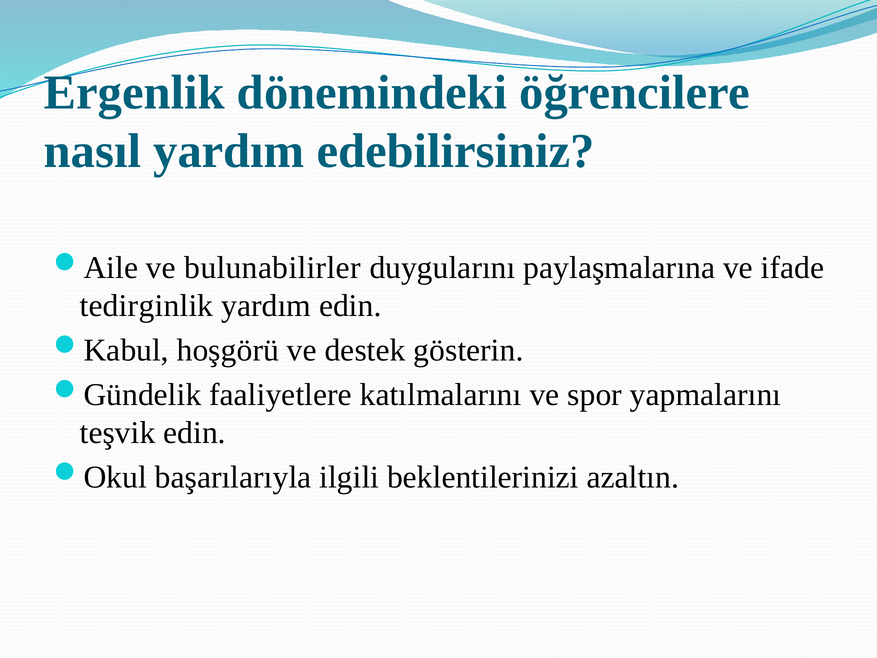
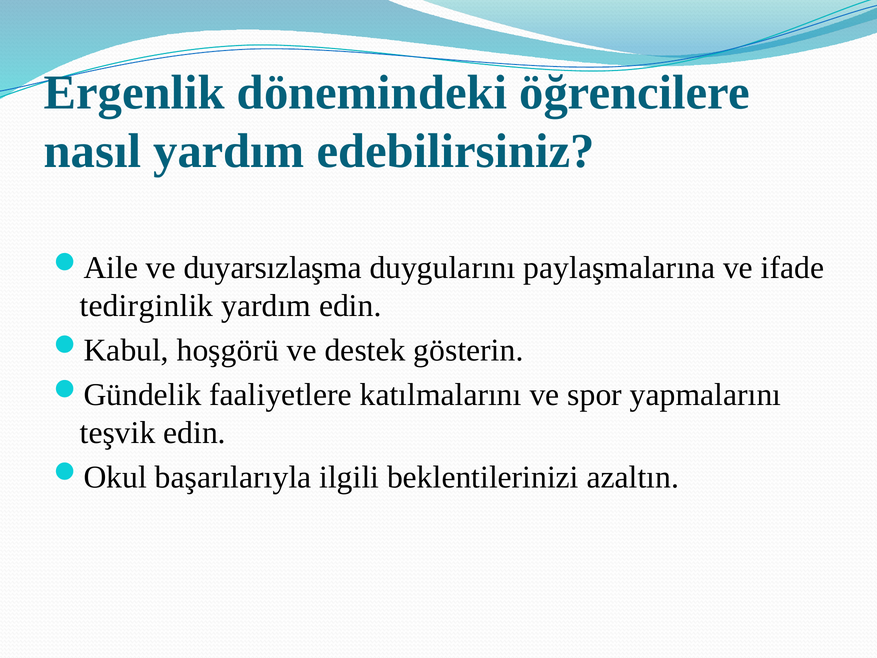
bulunabilirler: bulunabilirler -> duyarsızlaşma (273, 268)
